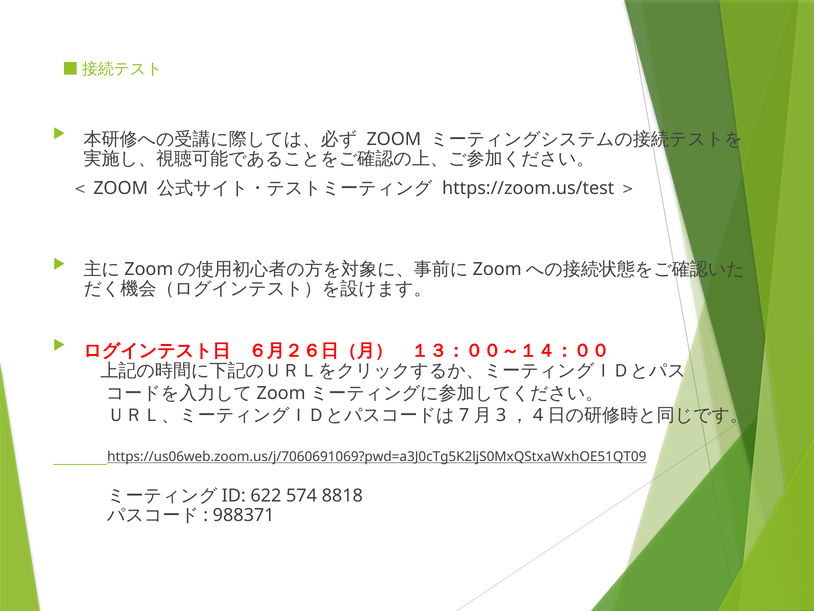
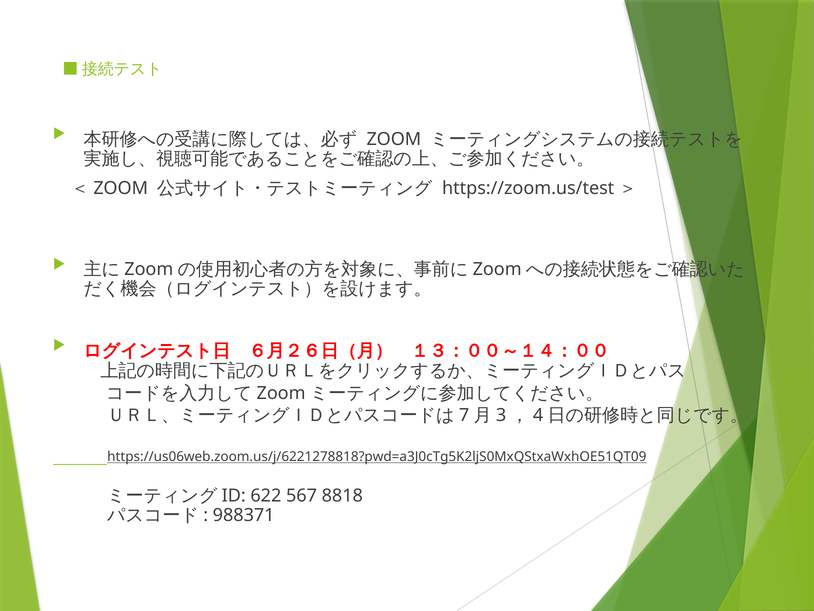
https://us06web.zoom.us/j/7060691069?pwd=a3J0cTg5K2ljS0MxQStxaWxhOE51QT09: https://us06web.zoom.us/j/7060691069?pwd=a3J0cTg5K2ljS0MxQStxaWxhOE51QT09 -> https://us06web.zoom.us/j/6221278818?pwd=a3J0cTg5K2ljS0MxQStxaWxhOE51QT09 (377, 456)
574: 574 -> 567 (302, 495)
